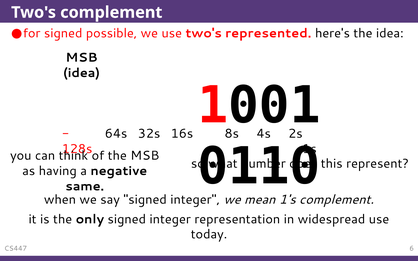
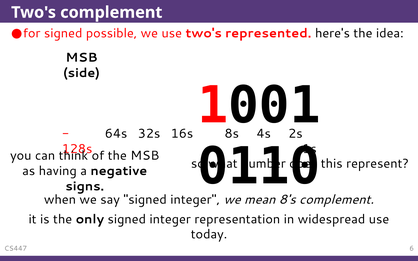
idea: idea -> side (82, 73)
same: same -> signs (85, 187)
1's: 1's -> 8's (287, 200)
